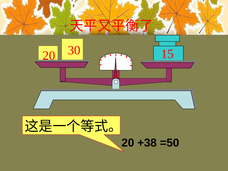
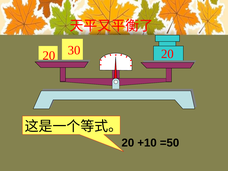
30 15: 15 -> 20 (167, 54)
+38: +38 -> +10 (147, 143)
